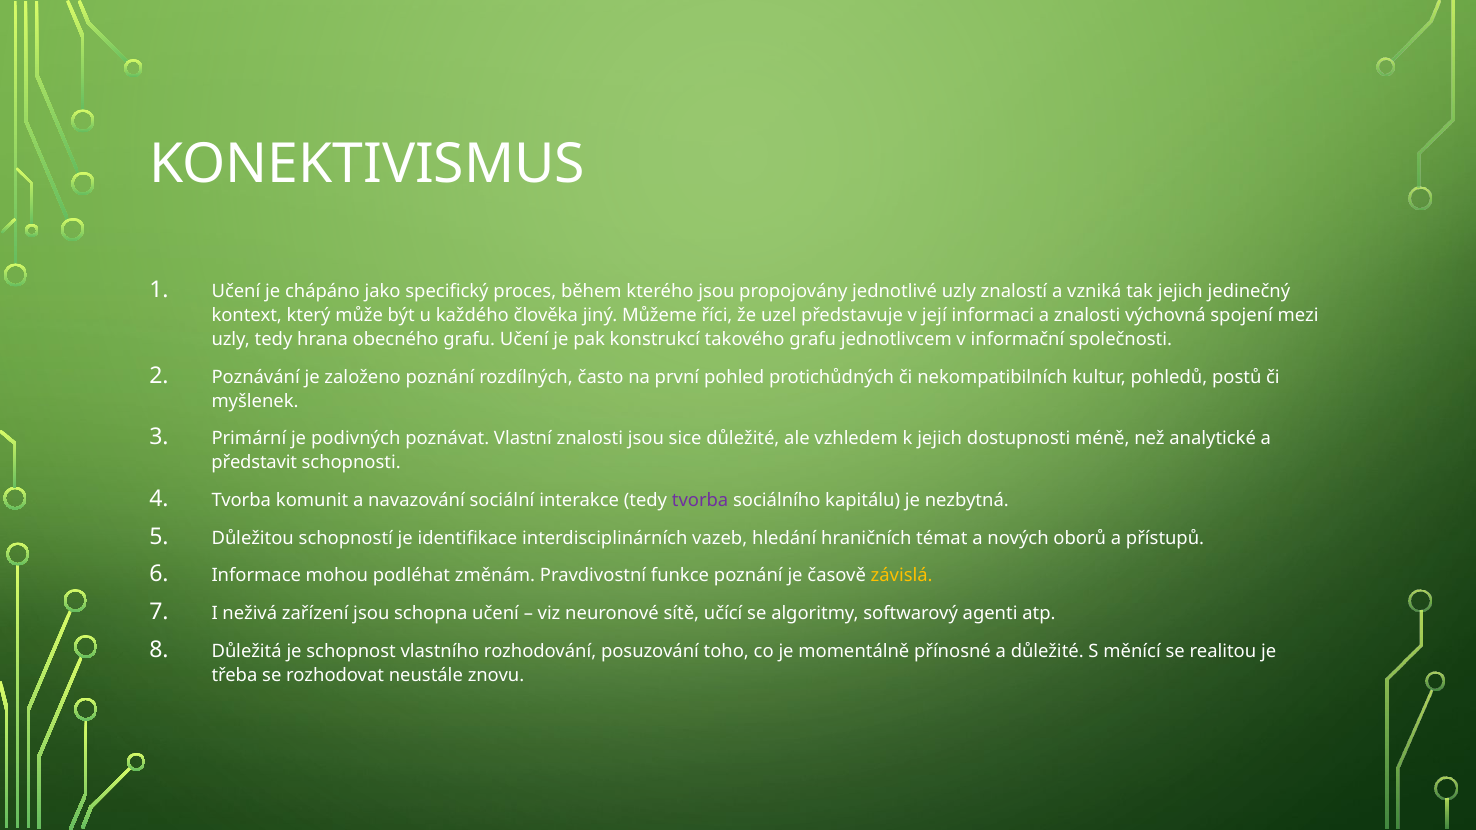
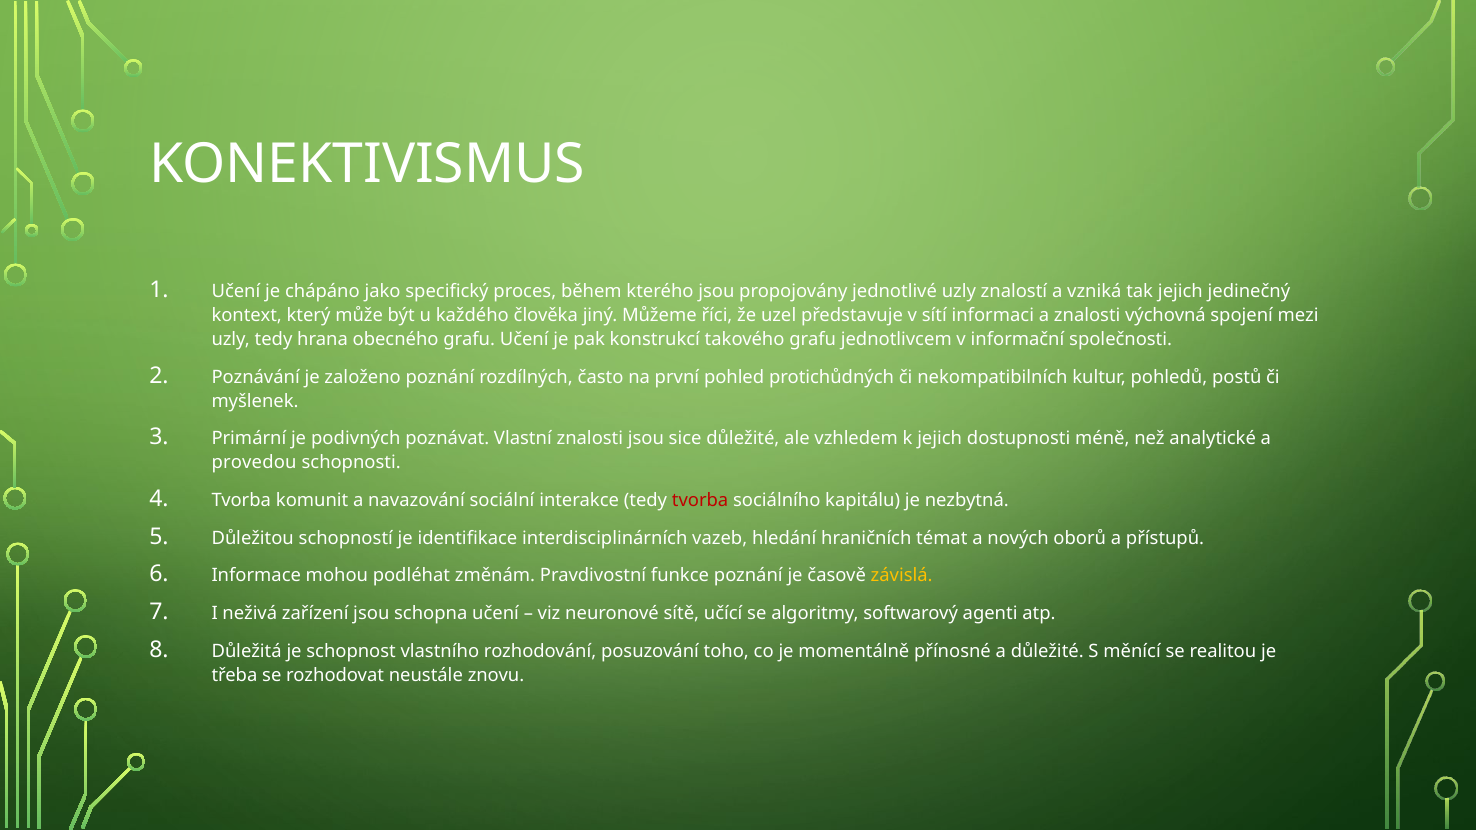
její: její -> sítí (934, 316)
představit: představit -> provedou (254, 463)
tvorba colour: purple -> red (700, 501)
